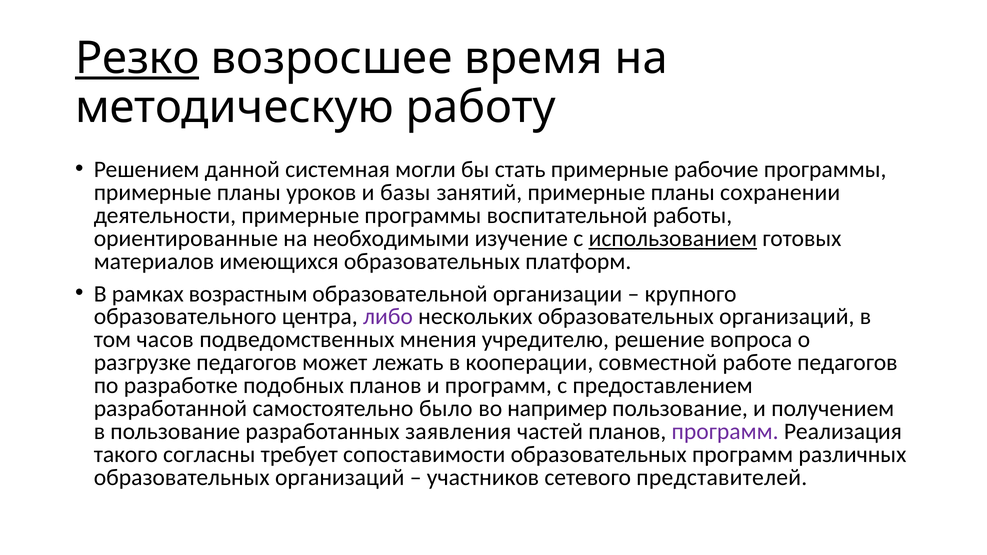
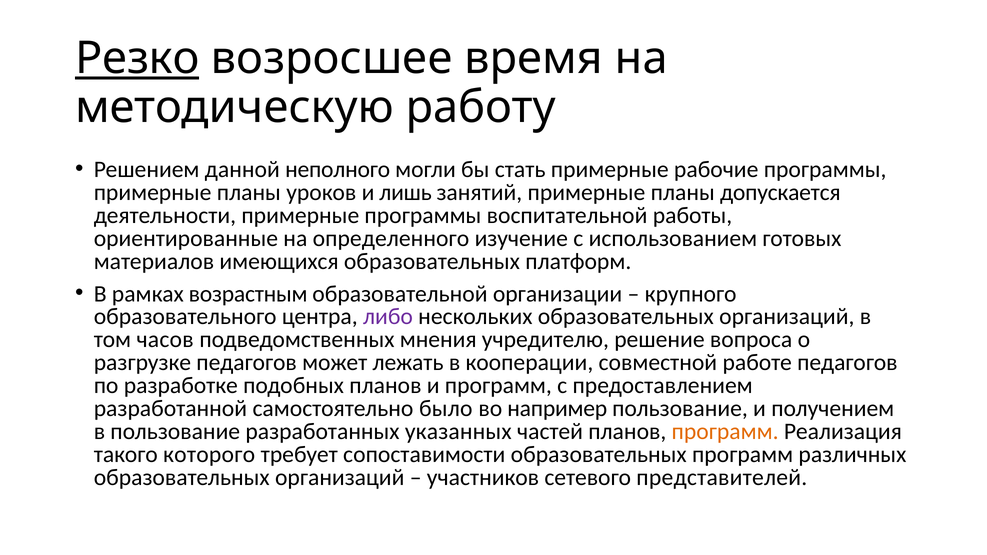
системная: системная -> неполного (338, 170)
базы: базы -> лишь (406, 193)
сохранении: сохранении -> допускается (780, 193)
необходимыми: необходимыми -> определенного (391, 239)
использованием underline: present -> none (673, 239)
заявления: заявления -> указанных (458, 432)
программ colour: purple -> orange (725, 432)
согласны: согласны -> которого (209, 455)
